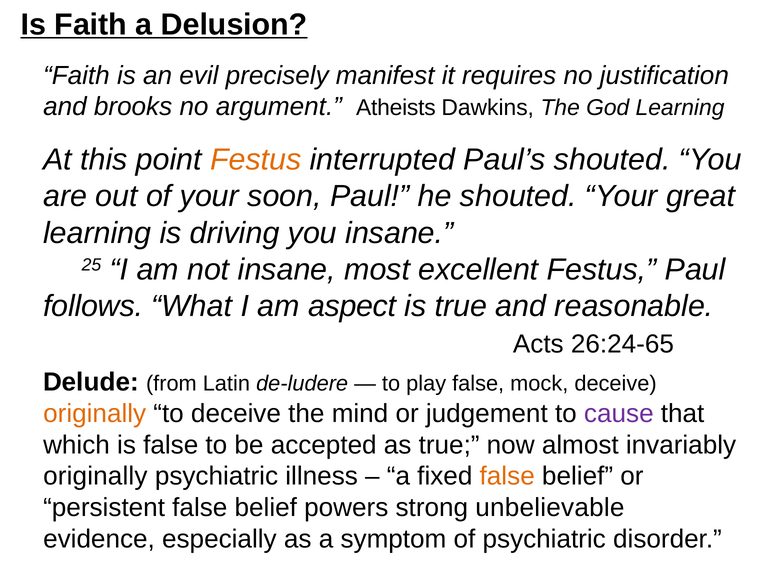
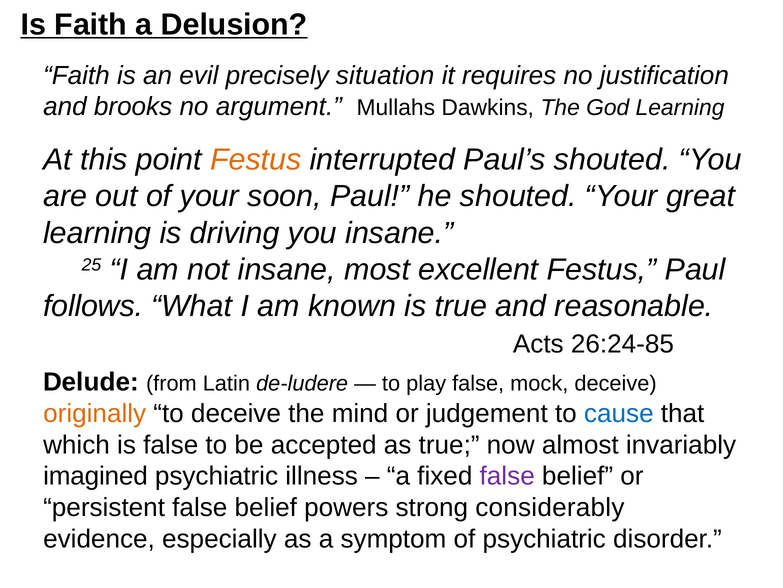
manifest: manifest -> situation (385, 75)
Atheists: Atheists -> Mullahs (396, 108)
aspect: aspect -> known (352, 306)
26:24-65: 26:24-65 -> 26:24-85 (622, 344)
cause colour: purple -> blue (619, 413)
originally: originally -> imagined (95, 476)
false colour: orange -> purple (507, 476)
unbelievable: unbelievable -> considerably (550, 507)
